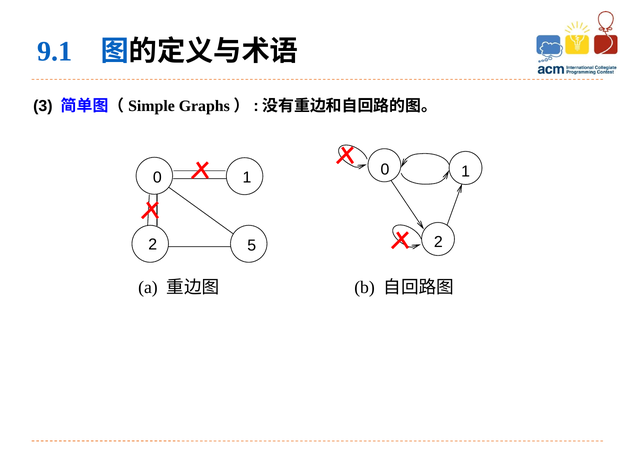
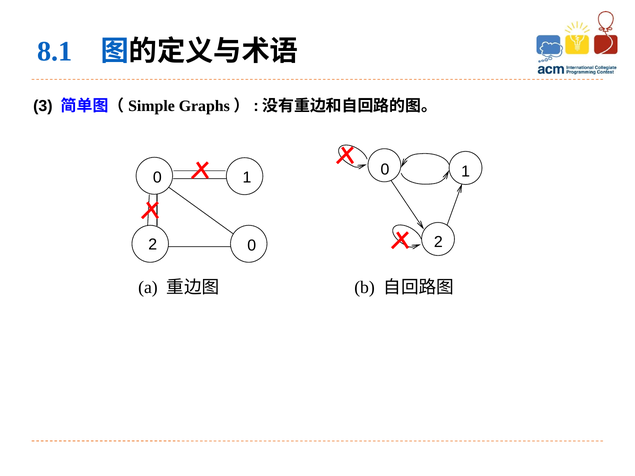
9.1: 9.1 -> 8.1 (55, 52)
5: 5 -> 0 (252, 246)
